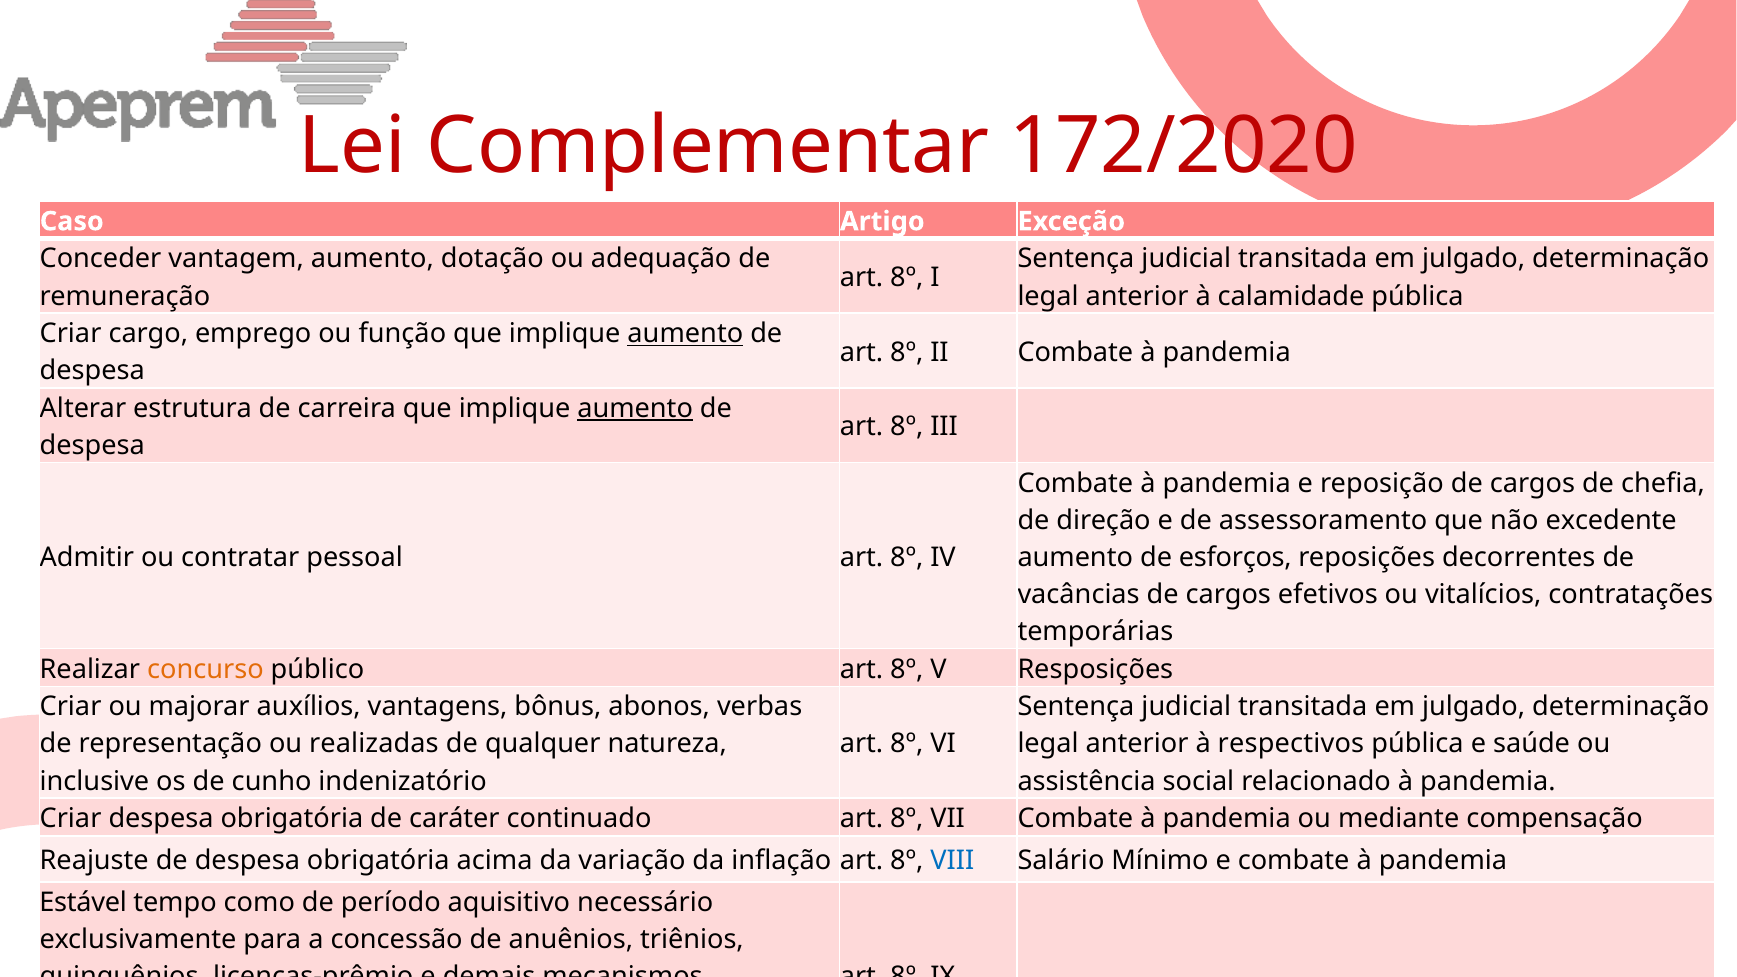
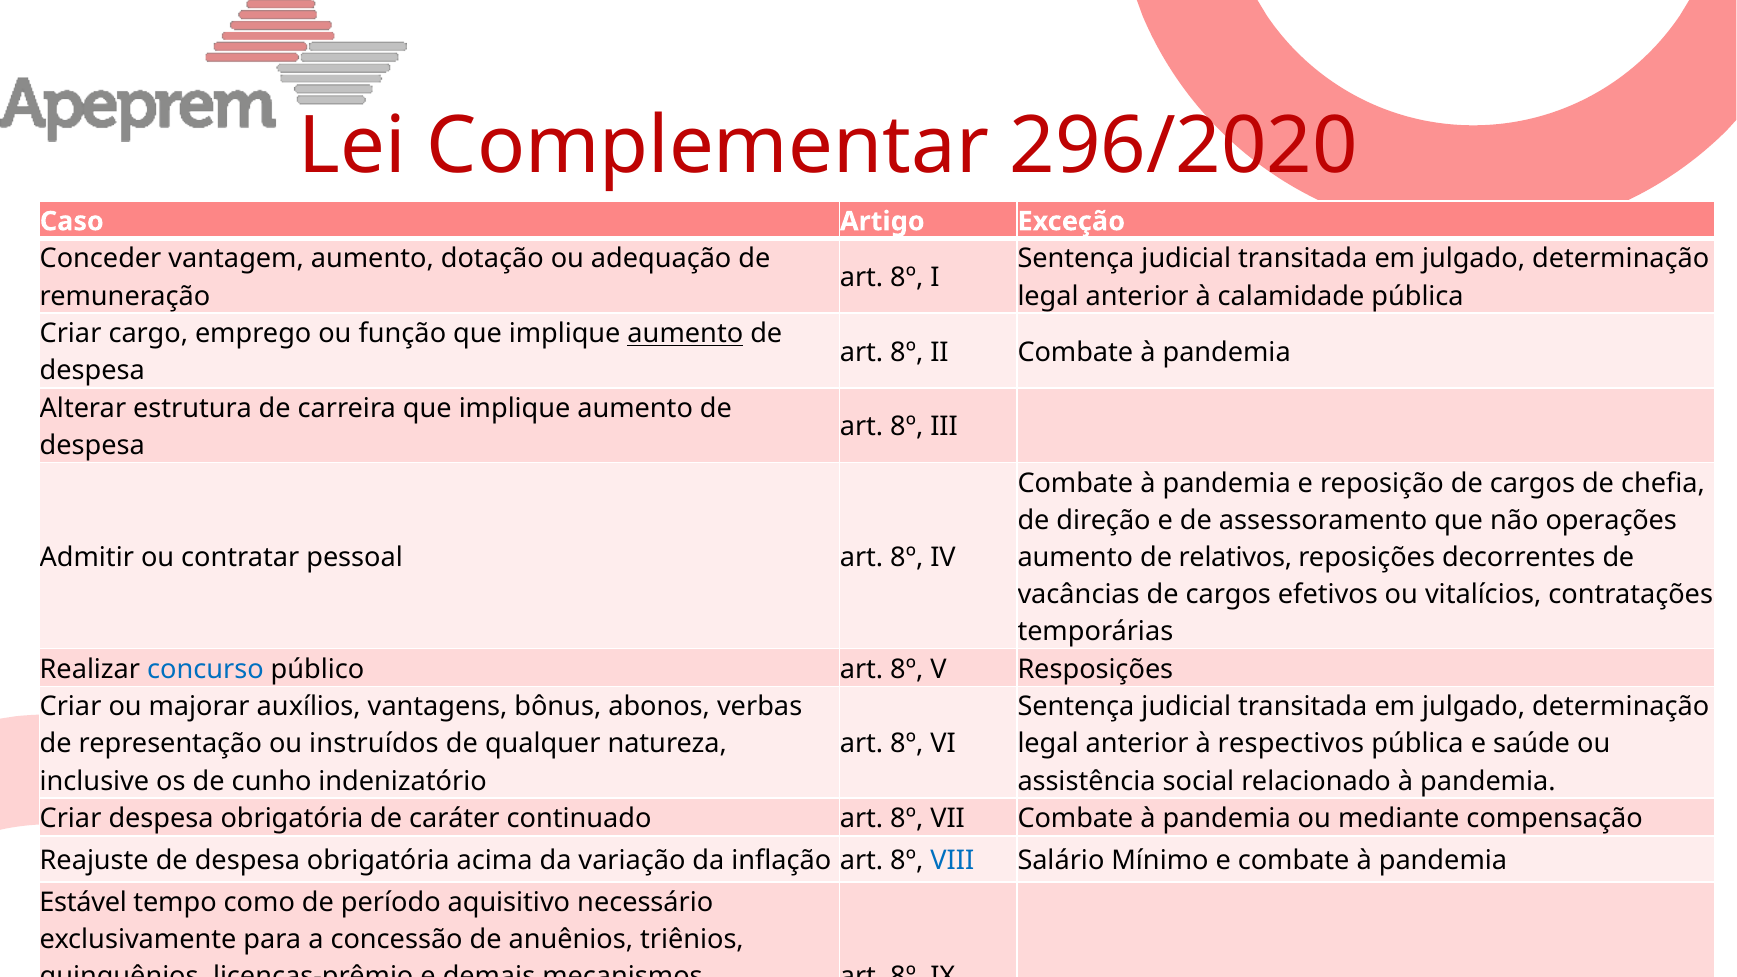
172/2020: 172/2020 -> 296/2020 (1184, 146)
aumento underline: present -> none (635, 408)
excedente: excedente -> operações (1611, 520)
esforços: esforços -> relativos (1235, 557)
concurso colour: orange -> blue (205, 669)
realizadas: realizadas -> instruídos (374, 744)
